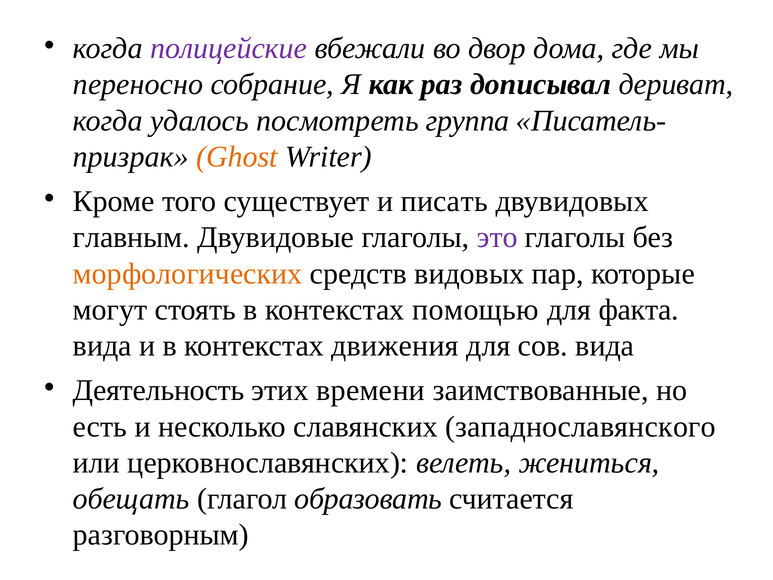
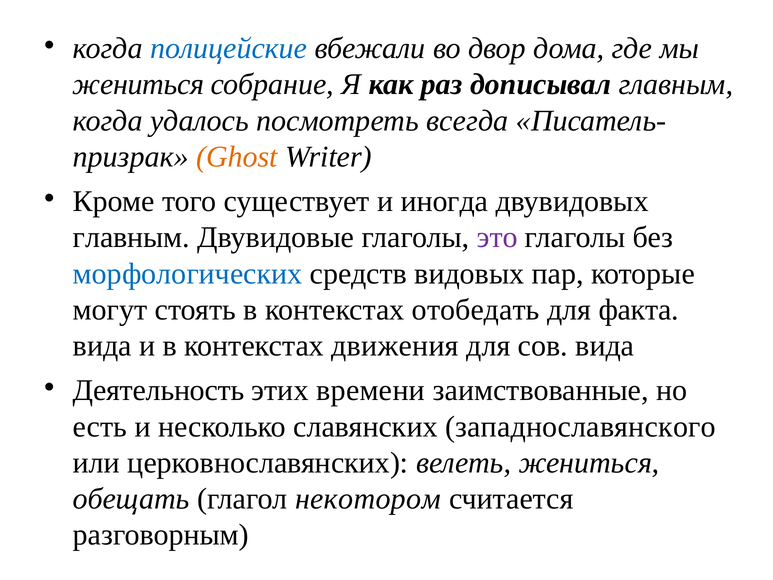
полицейские colour: purple -> blue (229, 48)
переносно: переносно -> жениться (138, 84)
дописывал дериват: дериват -> главным (676, 84)
группа: группа -> всегда (467, 121)
писать: писать -> иногда (444, 201)
морфологических colour: orange -> blue (188, 274)
помощью: помощью -> отобедать (476, 310)
образовать: образовать -> некотором (368, 499)
